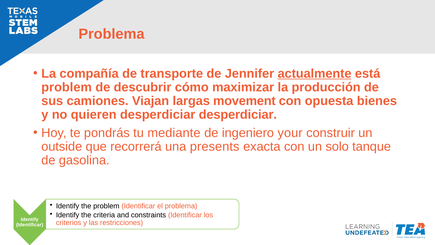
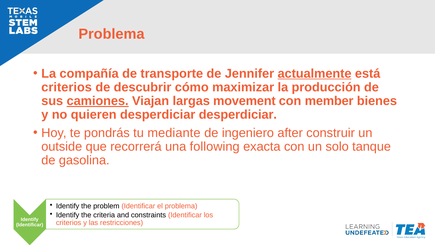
problem: problem -> criterios (67, 87)
camiones underline: none -> present (98, 101)
opuesta: opuesta -> member (329, 101)
your: your -> after (290, 133)
presents: presents -> following (215, 146)
